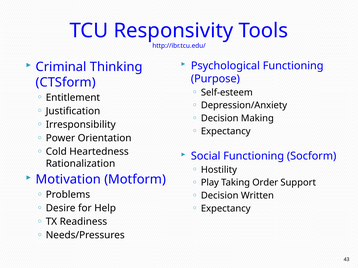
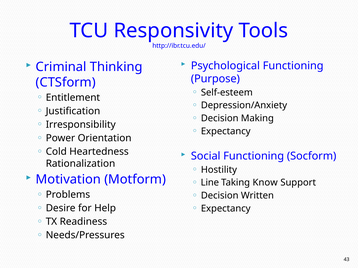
Play: Play -> Line (210, 183)
Order: Order -> Know (265, 183)
